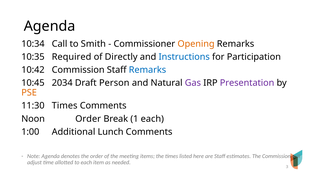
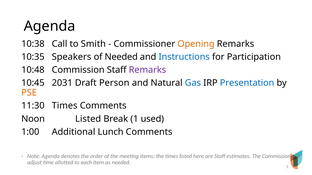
10:34: 10:34 -> 10:38 (33, 44)
Required: Required -> Speakers (72, 57)
of Directly: Directly -> Needed (121, 57)
10:42: 10:42 -> 10:48 (33, 70)
Remarks colour: blue -> purple (147, 70)
2034: 2034 -> 2031 (62, 83)
Gas colour: purple -> blue (193, 83)
Presentation colour: purple -> blue (247, 83)
Noon Order: Order -> Listed (88, 119)
1 each: each -> used (152, 119)
